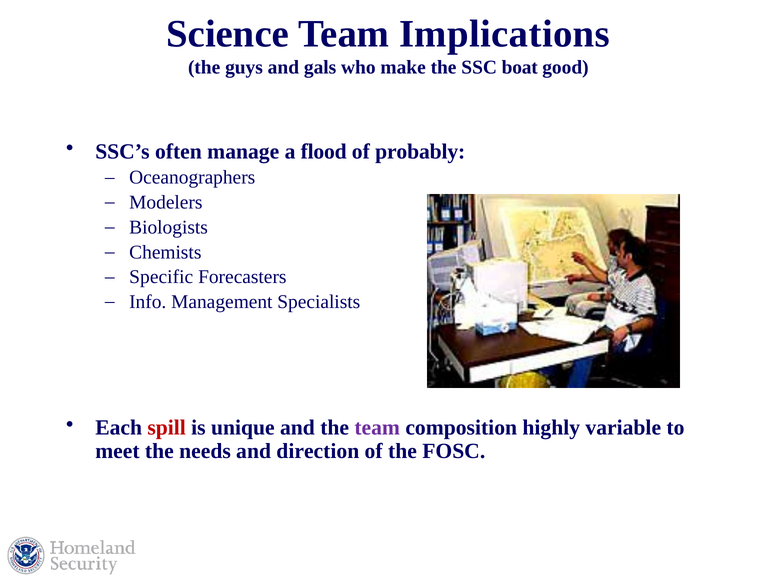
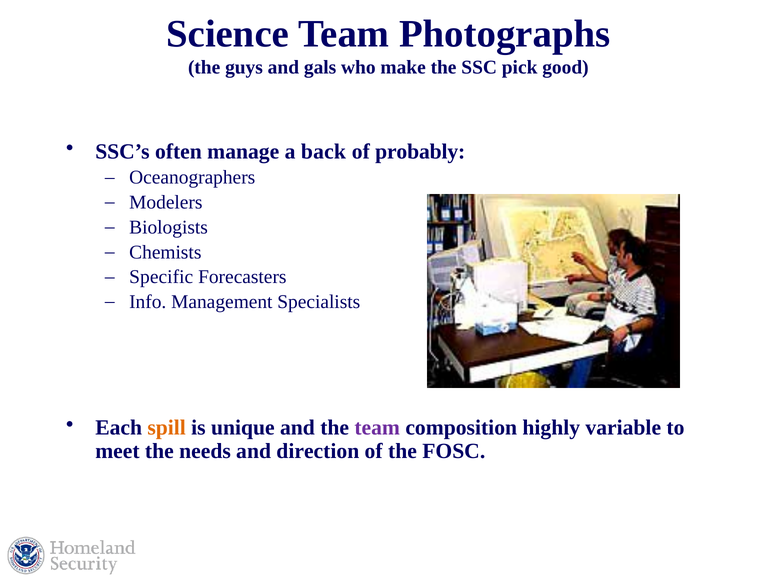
Implications: Implications -> Photographs (505, 34)
boat: boat -> pick (520, 67)
flood: flood -> back (323, 151)
spill colour: red -> orange (167, 428)
